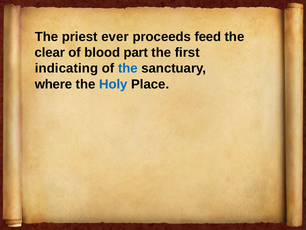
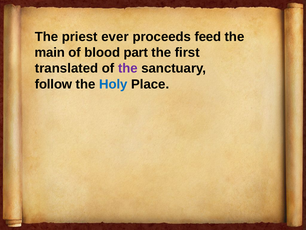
clear: clear -> main (50, 52)
indicating: indicating -> translated (67, 68)
the colour: blue -> purple (128, 68)
where: where -> follow (53, 84)
